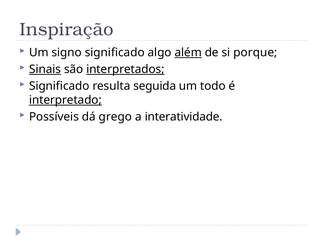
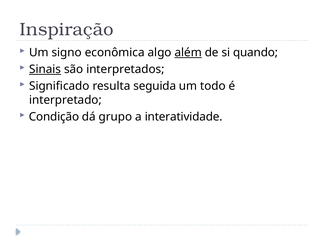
signo significado: significado -> econômica (115, 53)
porque: porque -> quando (255, 53)
interpretados underline: present -> none (125, 69)
interpretado underline: present -> none (65, 100)
Possíveis: Possíveis -> Condição (54, 117)
grego: grego -> grupo (115, 117)
